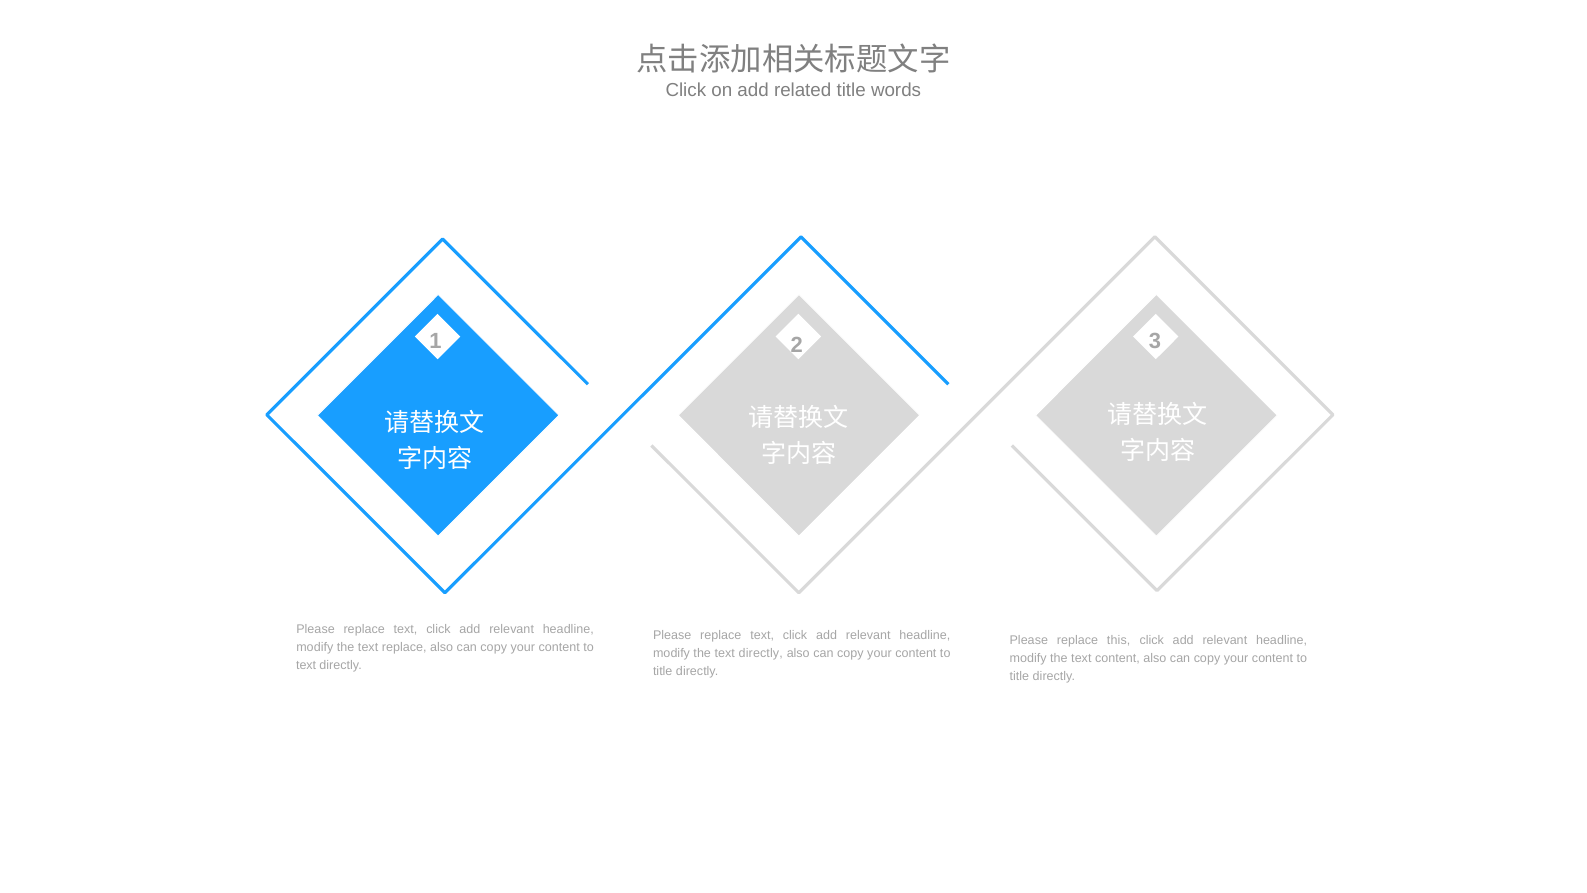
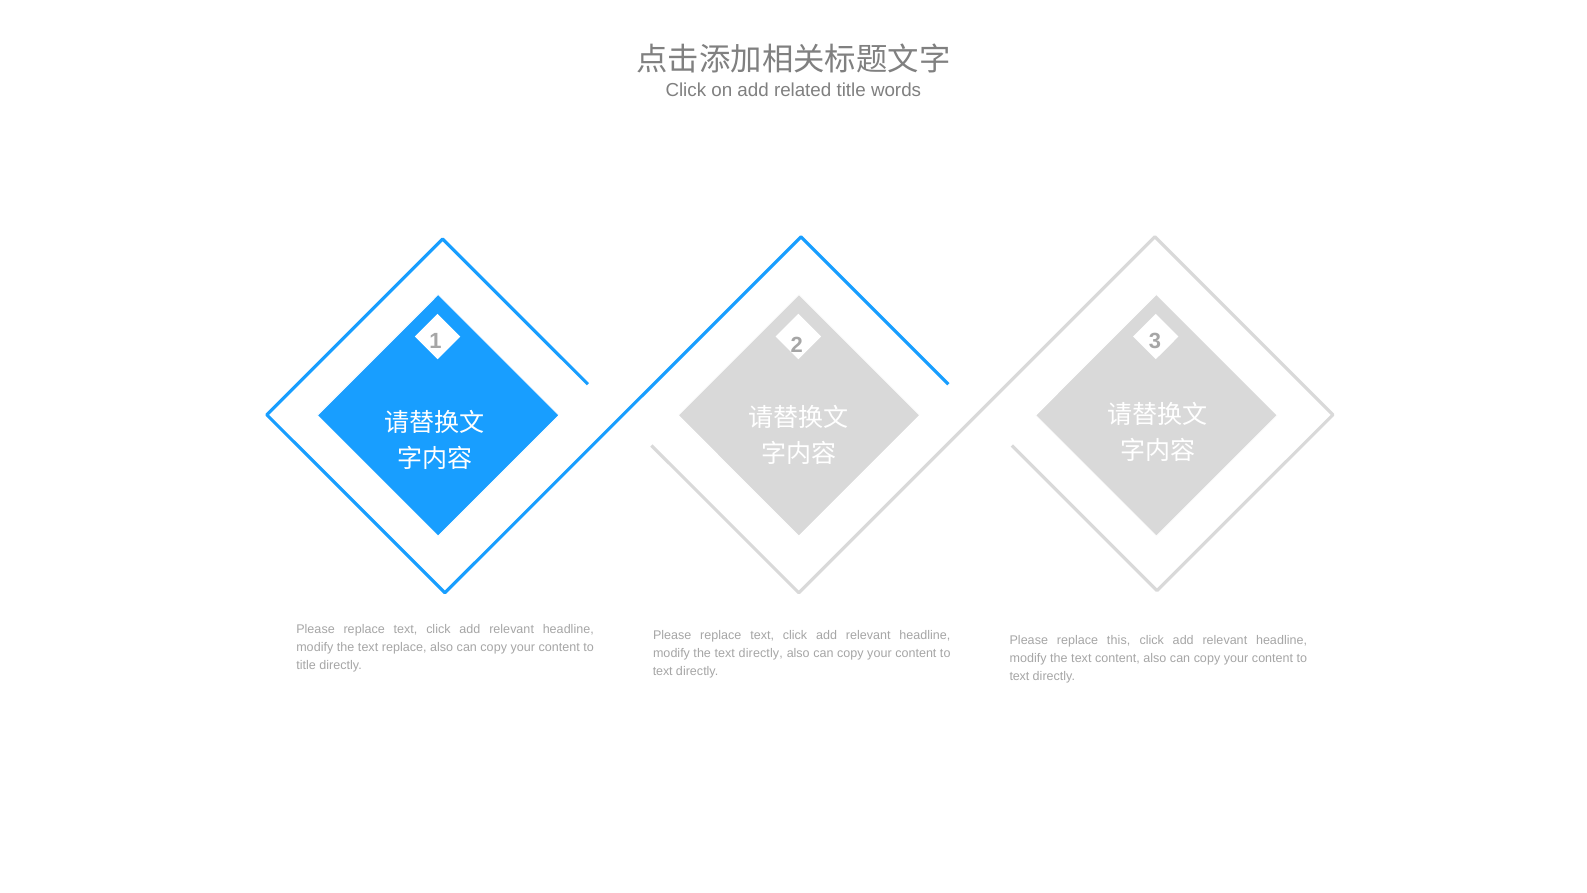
text: text -> title (306, 665)
title: title -> text (663, 671)
title: title -> text (1019, 676)
